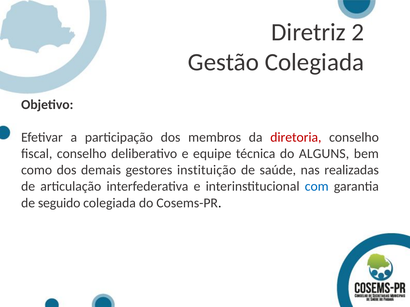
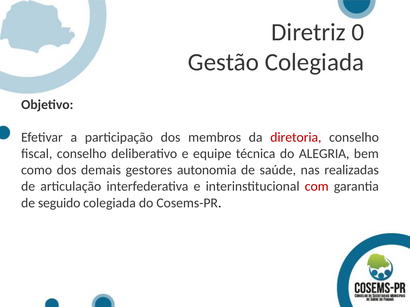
2: 2 -> 0 (358, 32)
ALGUNS: ALGUNS -> ALEGRIA (324, 154)
instituição: instituição -> autonomia (207, 170)
com colour: blue -> red (317, 187)
